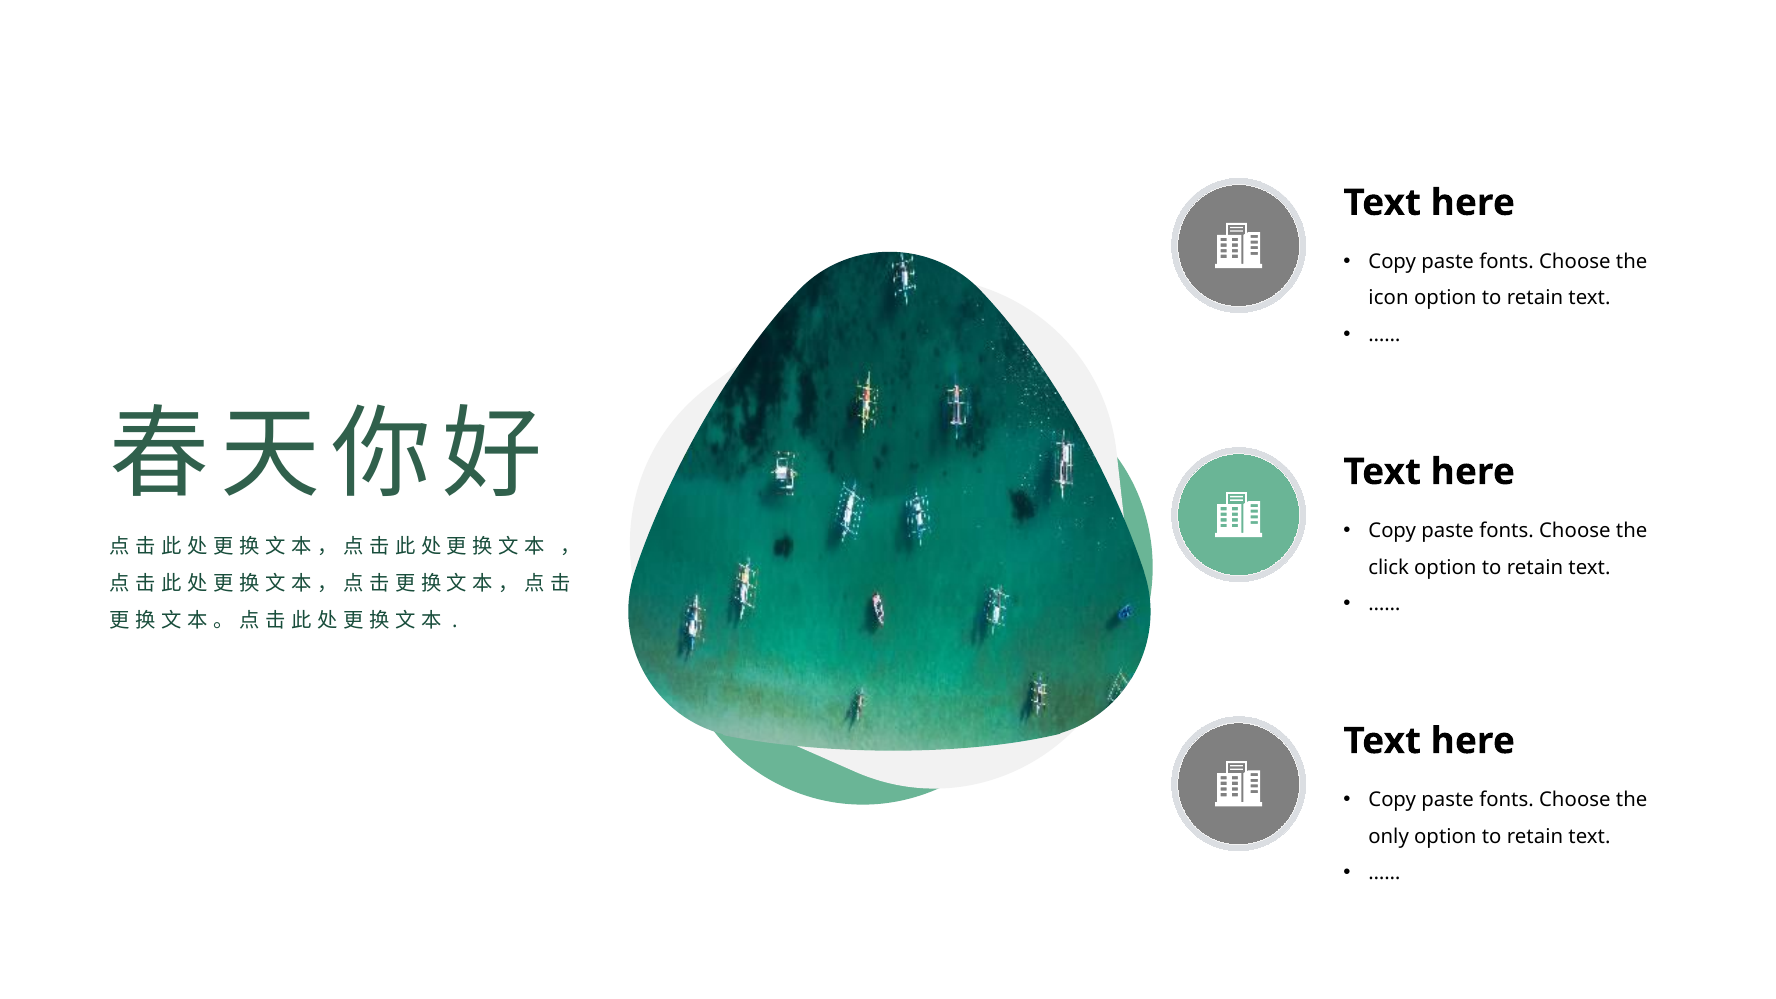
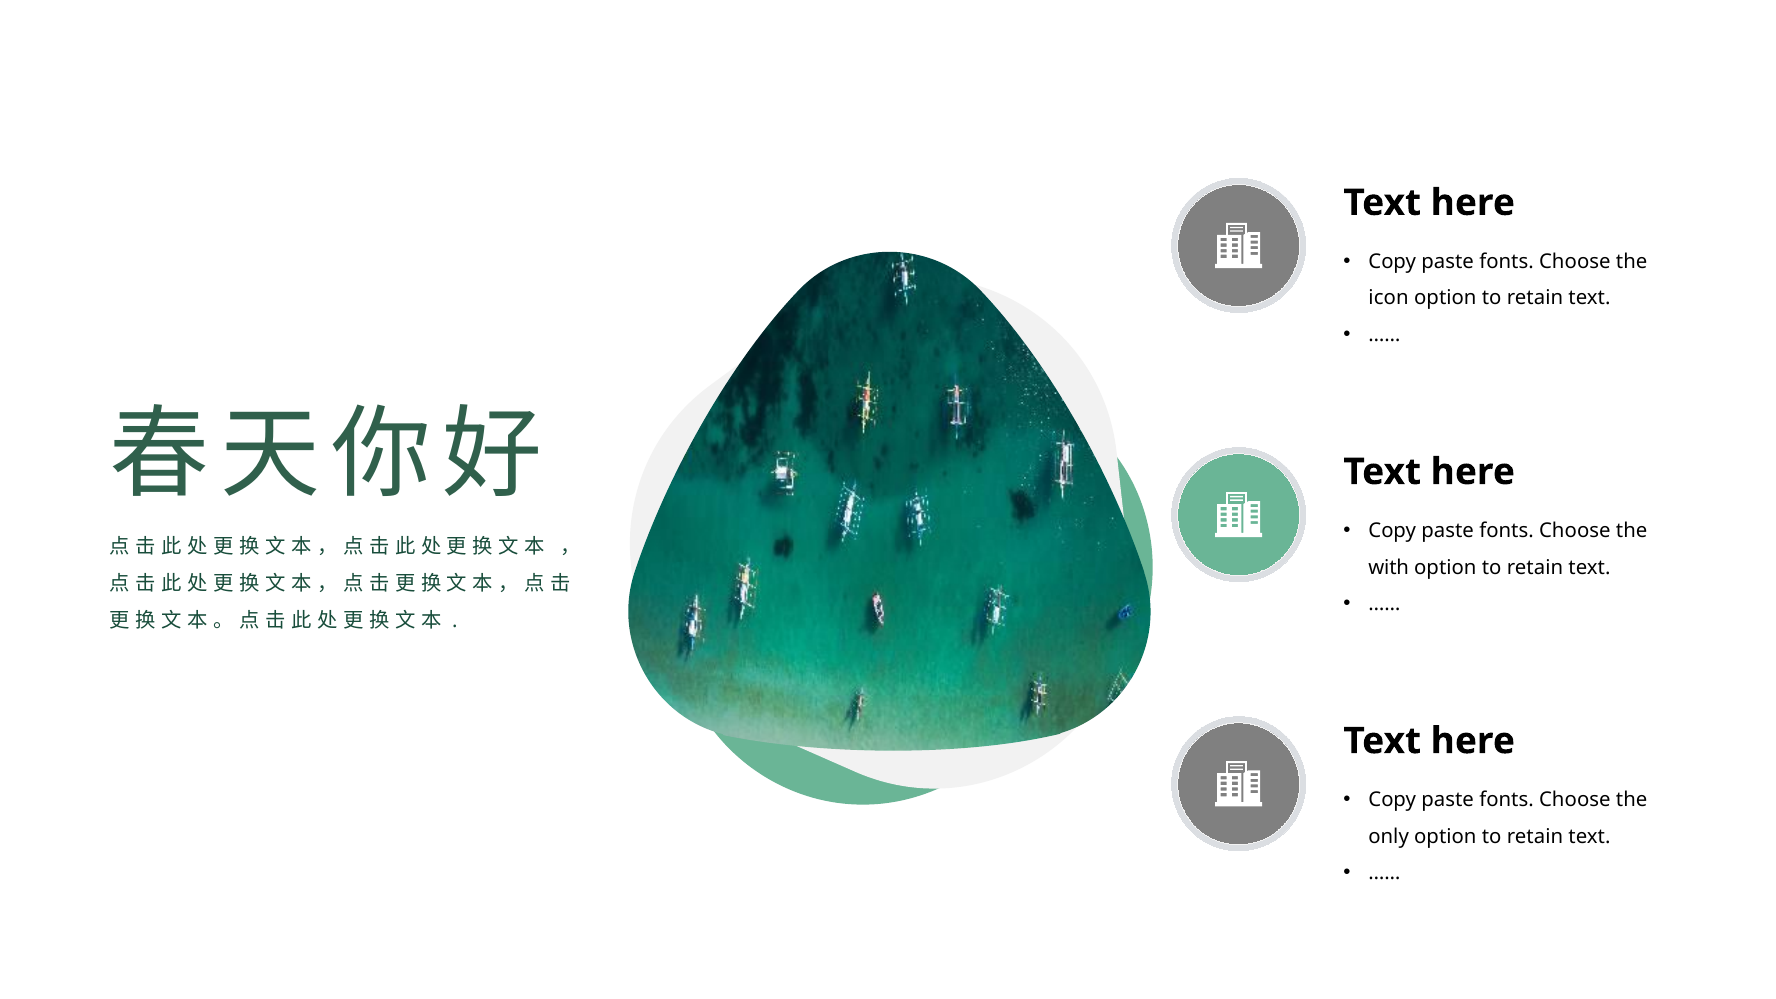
click: click -> with (1389, 567)
